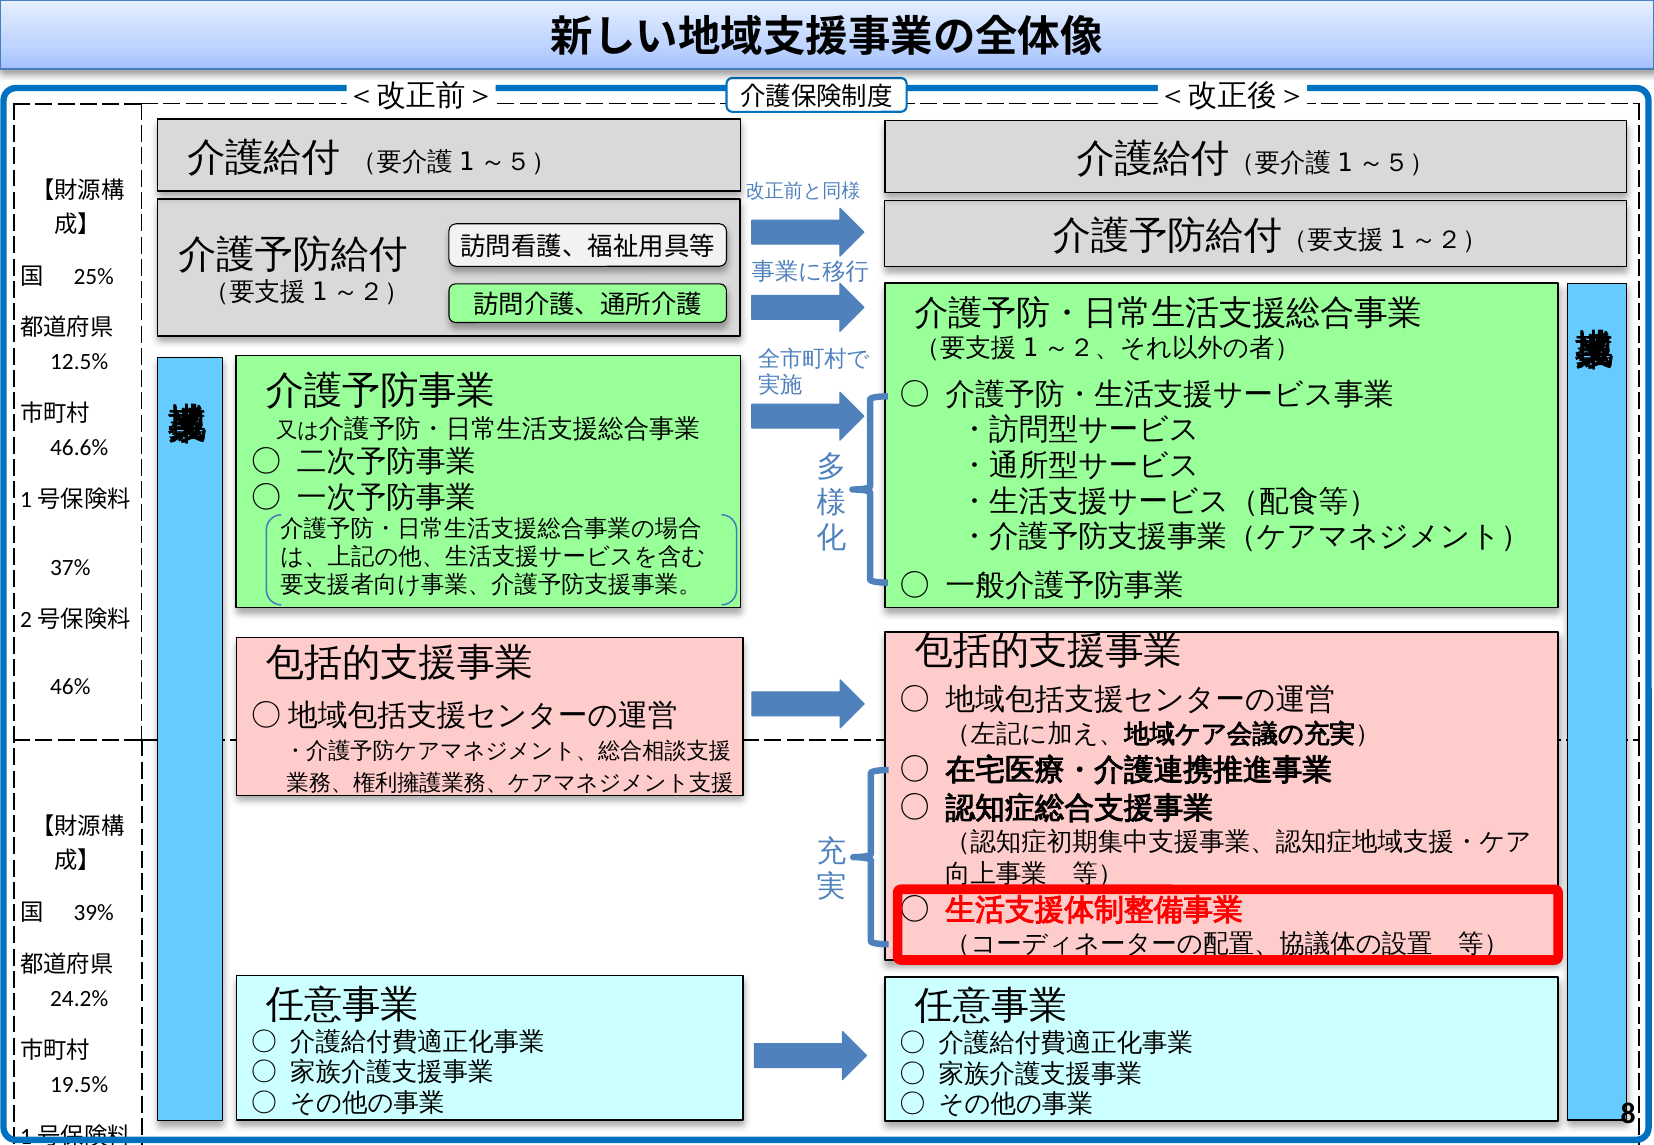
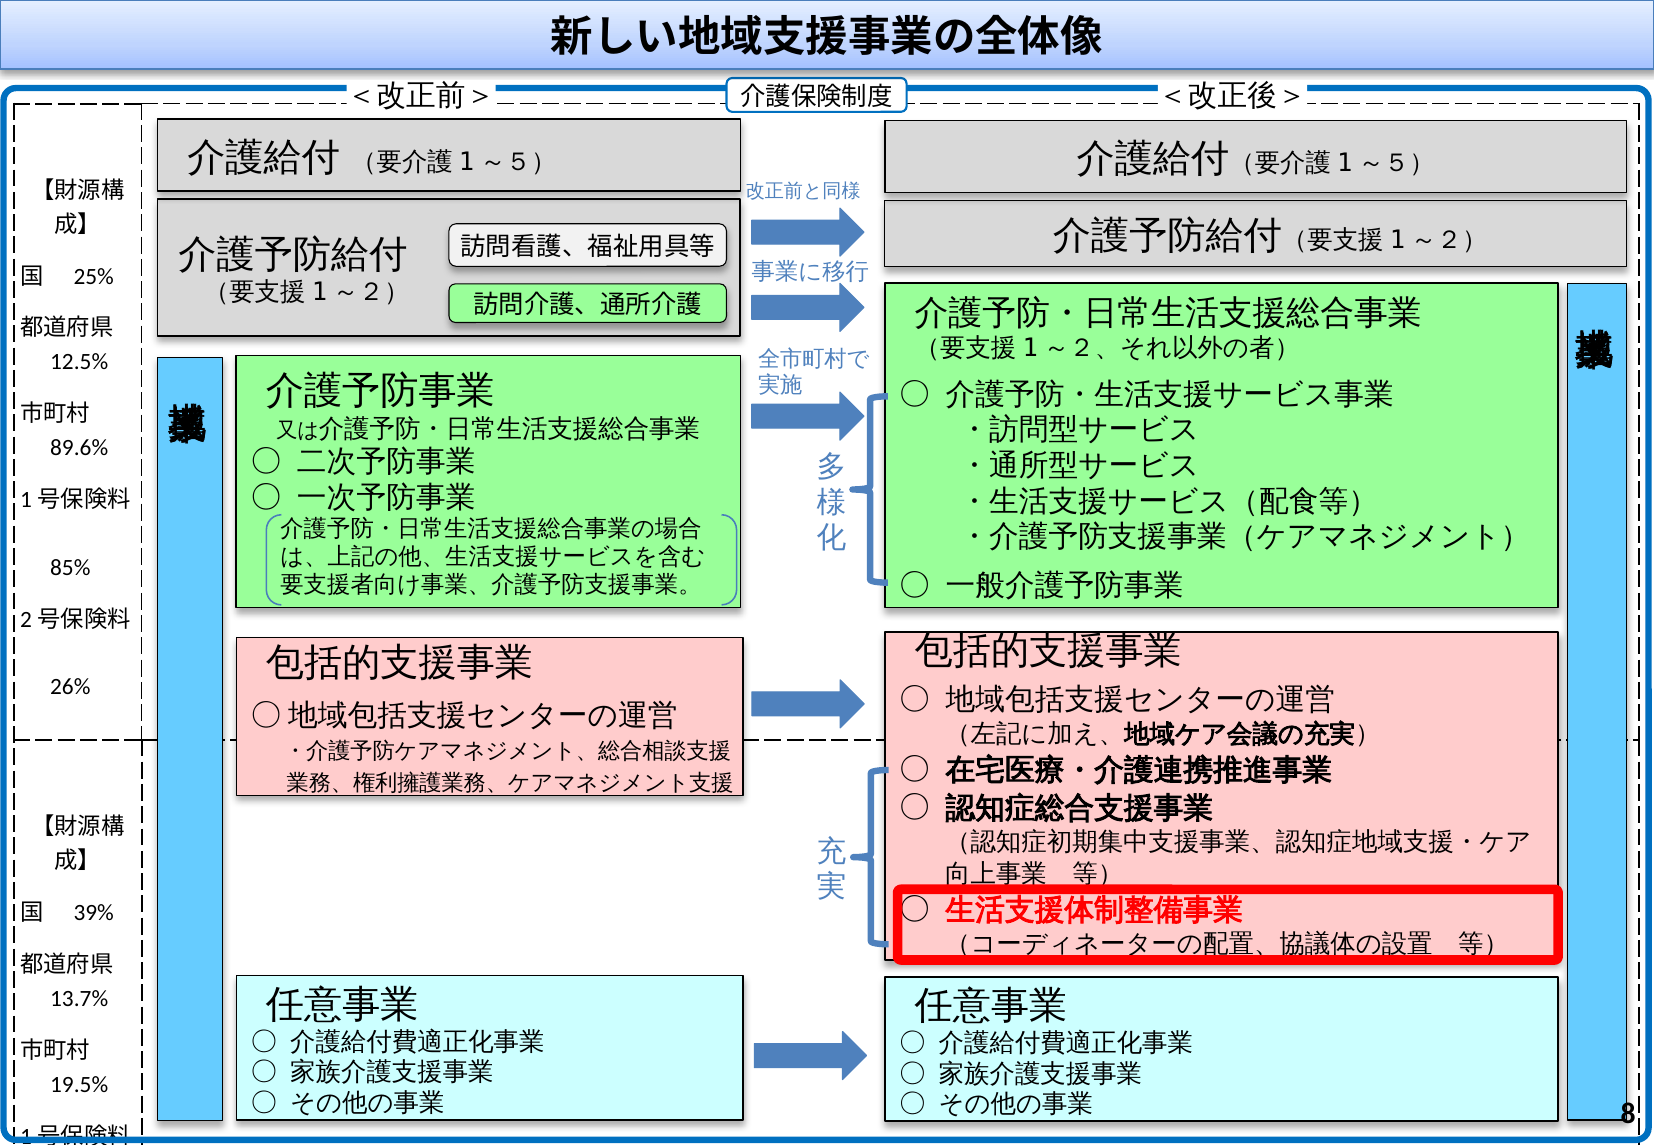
46.6%: 46.6% -> 89.6% (79, 448)
37%: 37% -> 85% (70, 568)
46%: 46% -> 26% (70, 687)
24.2%: 24.2% -> 13.7% (79, 999)
